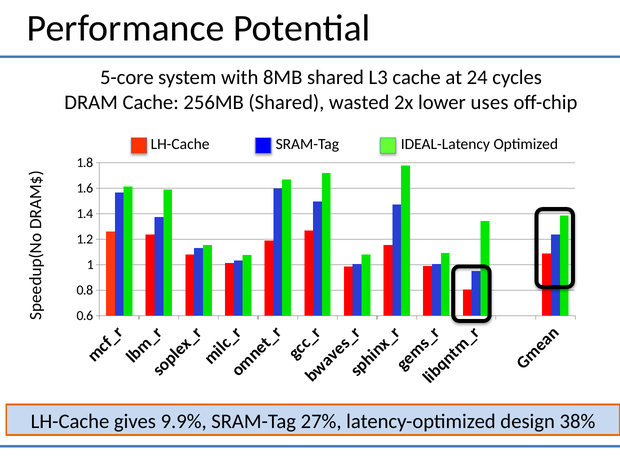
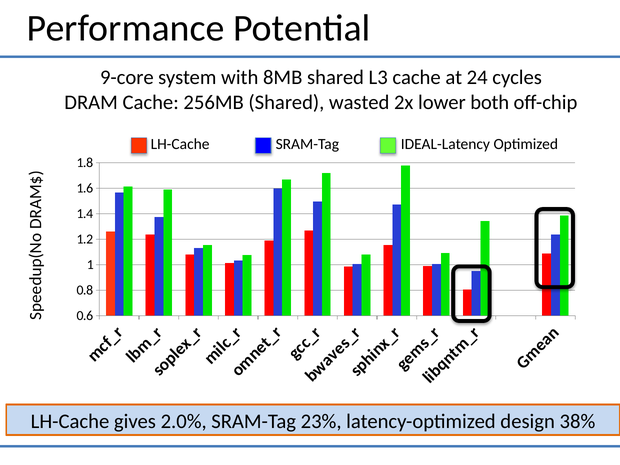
5-core: 5-core -> 9-core (127, 78)
uses: uses -> both (490, 102)
9.9%: 9.9% -> 2.0% (184, 421)
27%: 27% -> 23% (321, 421)
